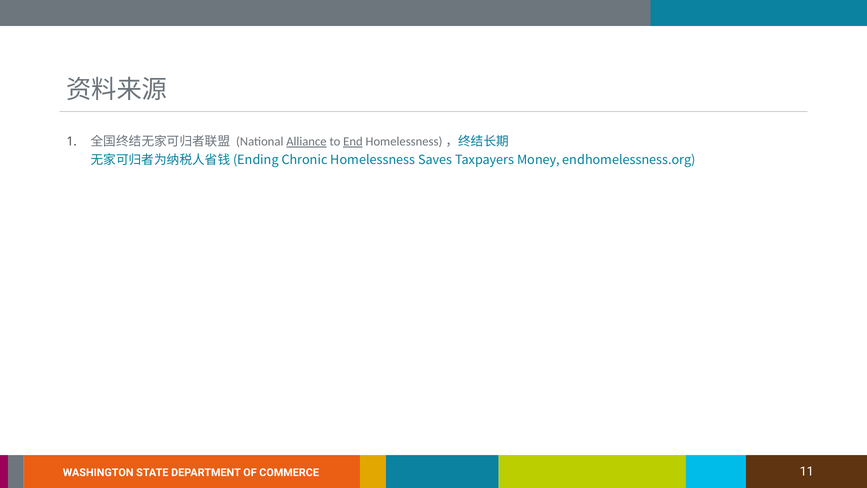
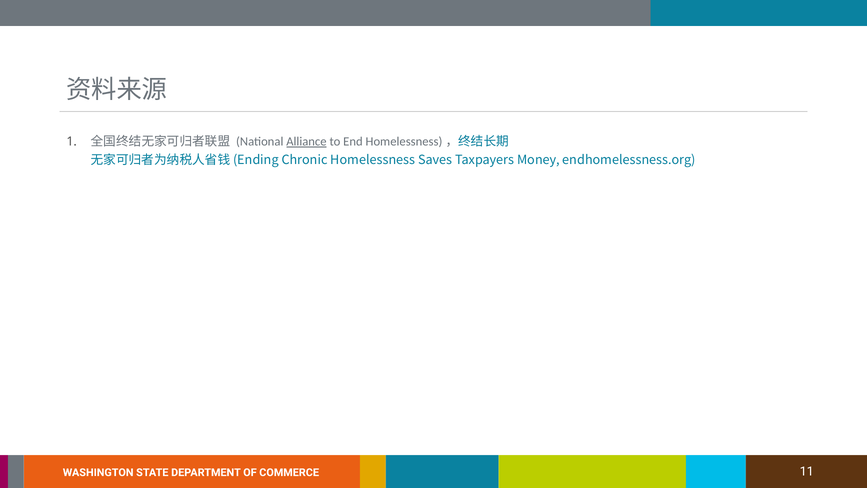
End underline: present -> none (353, 142)
